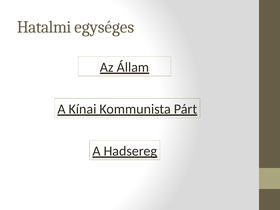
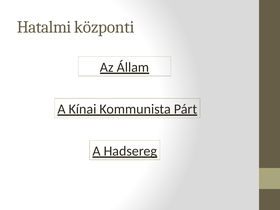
egységes: egységes -> központi (104, 27)
